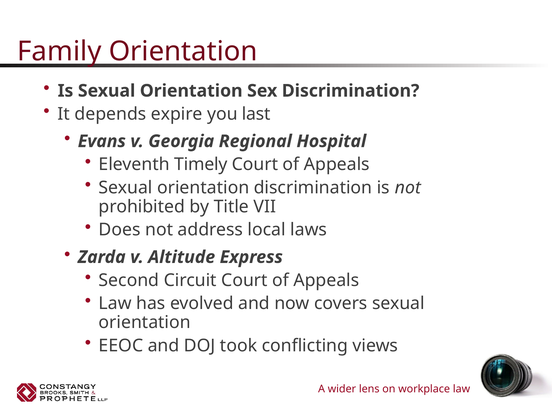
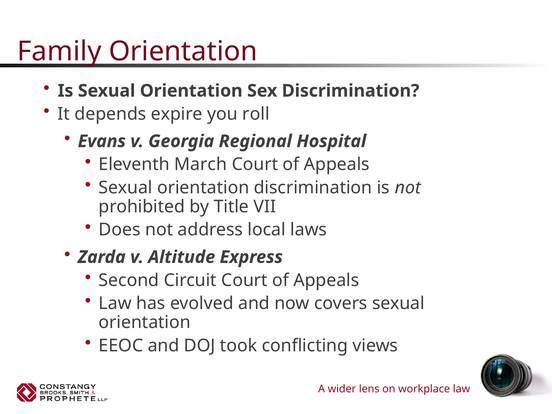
last: last -> roll (256, 114)
Timely: Timely -> March (201, 164)
